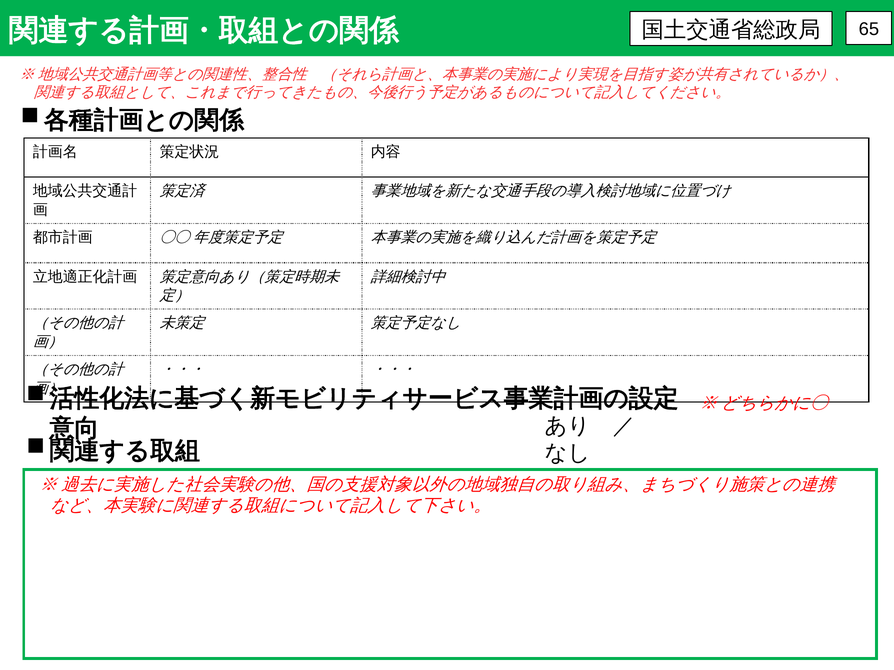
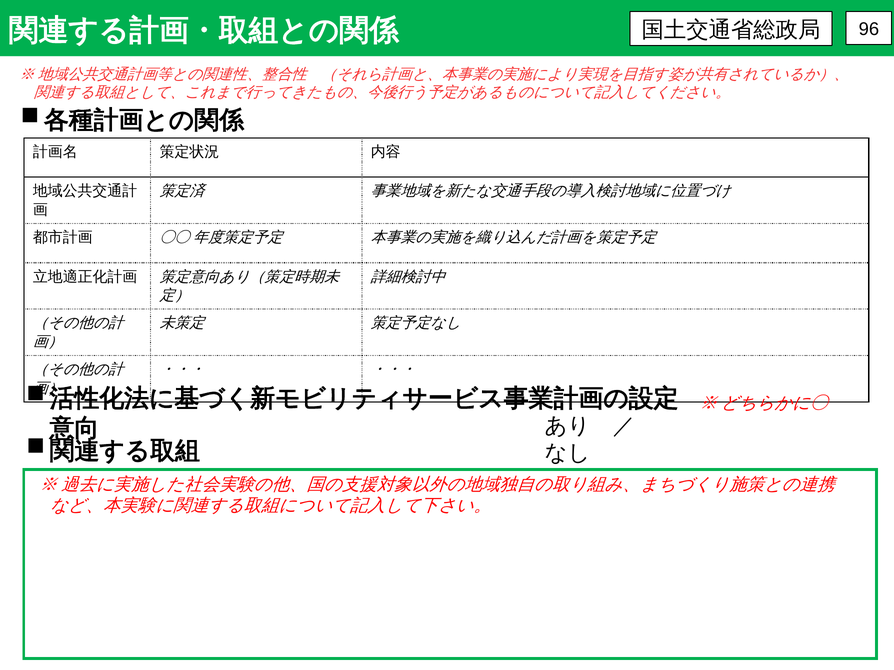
65: 65 -> 96 (869, 29)
